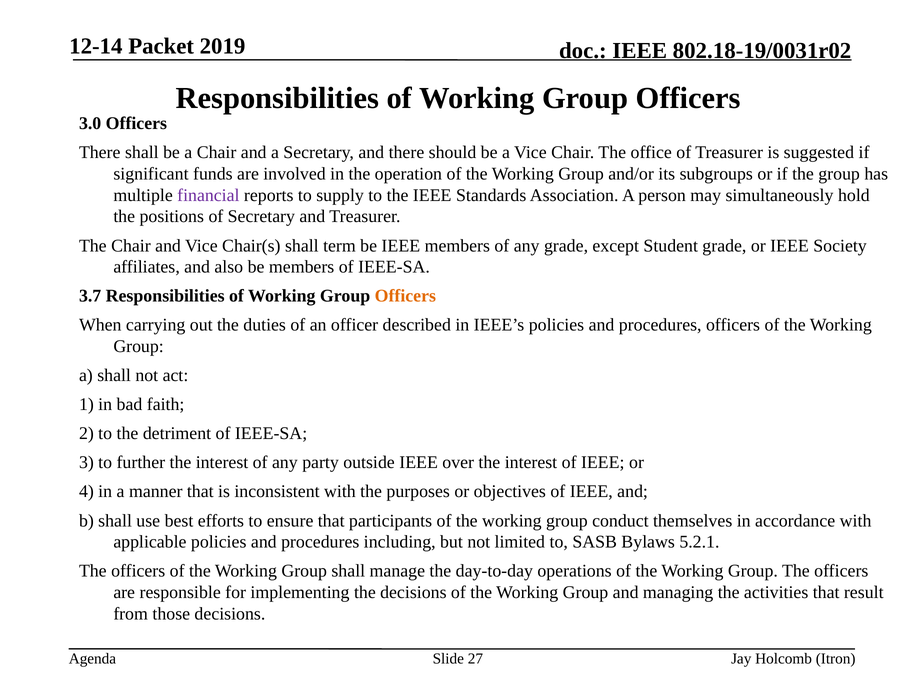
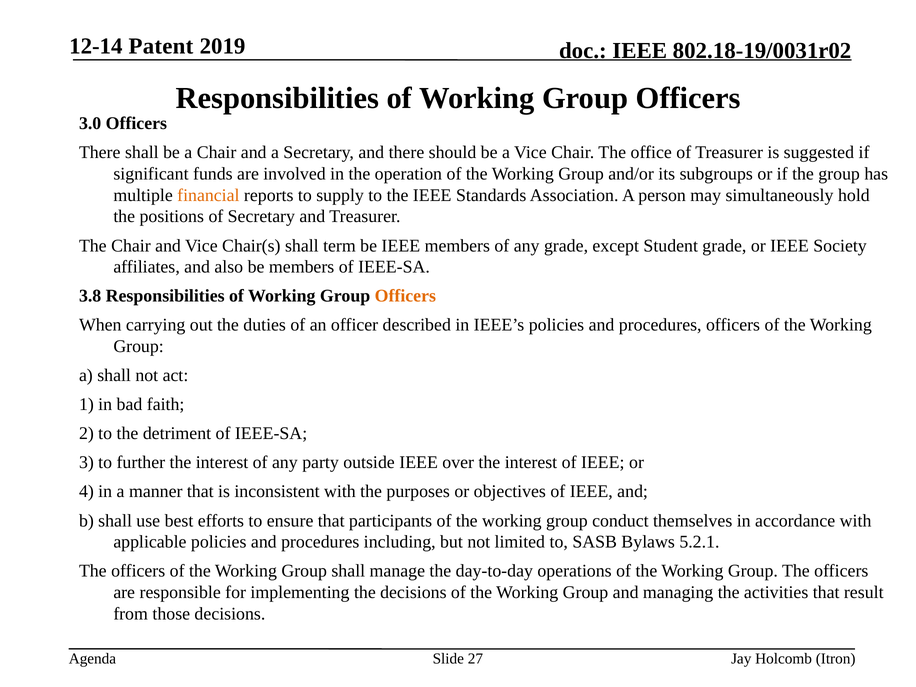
Packet: Packet -> Patent (161, 46)
financial colour: purple -> orange (208, 195)
3.7: 3.7 -> 3.8 (90, 296)
